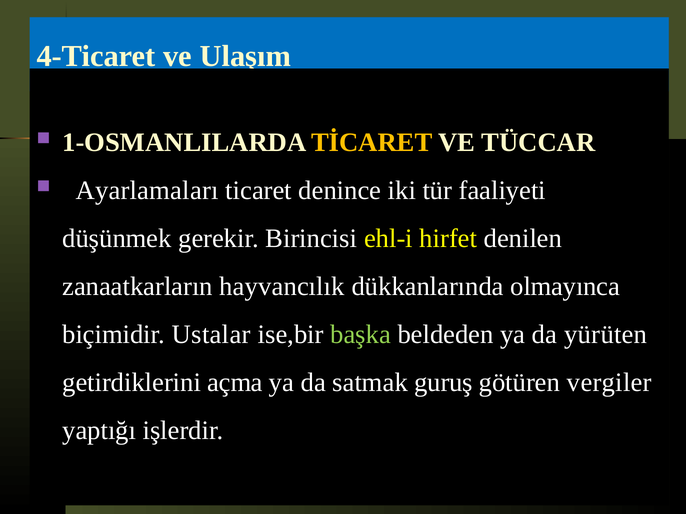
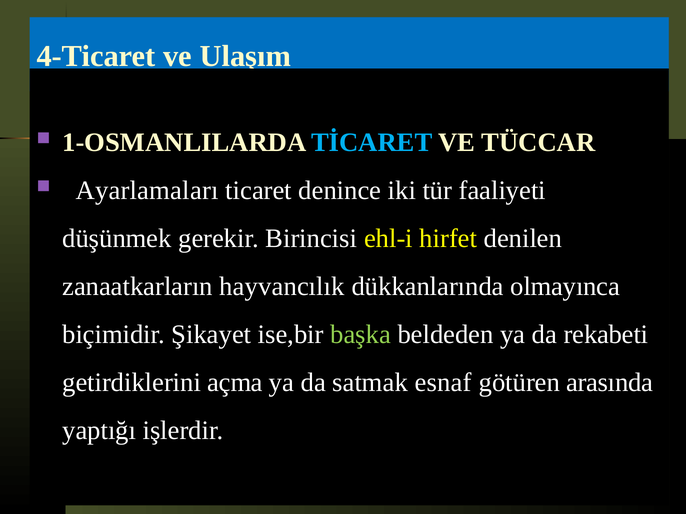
TİCARET colour: yellow -> light blue (372, 143)
Ustalar: Ustalar -> Şikayet (211, 335)
yürüten: yürüten -> rekabeti (606, 335)
guruş: guruş -> esnaf (443, 383)
vergiler: vergiler -> arasında (610, 383)
